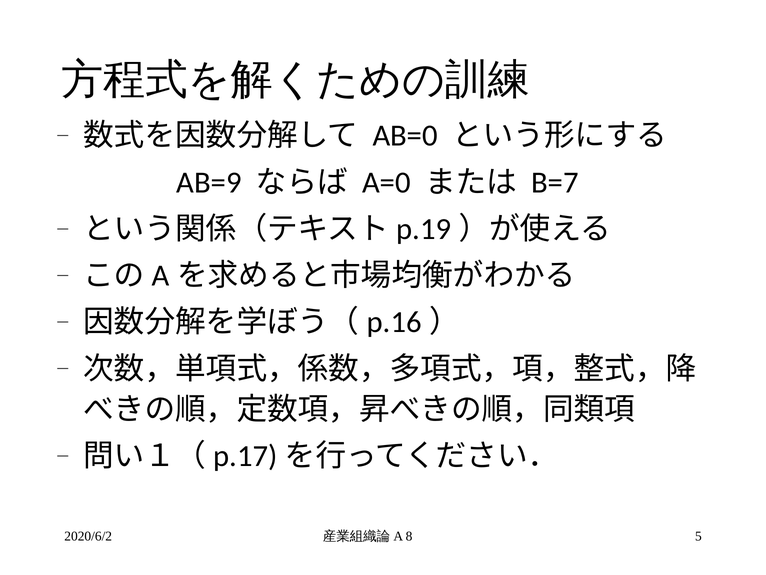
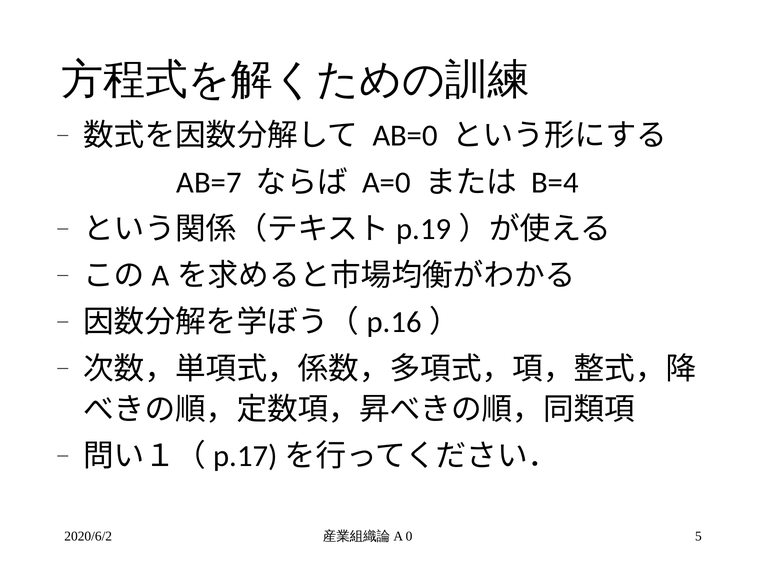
AB=9: AB=9 -> AB=7 (209, 182)
B=7: B=7 -> B=4 (555, 182)
8: 8 -> 0 (409, 536)
